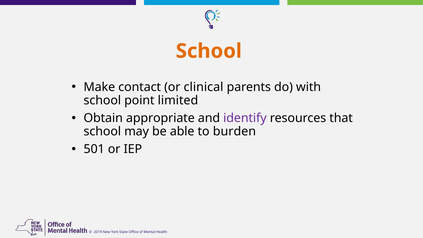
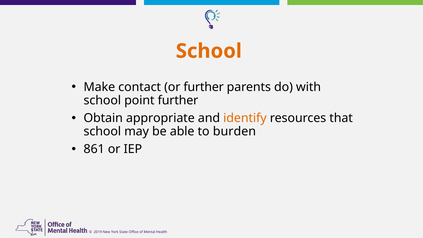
or clinical: clinical -> further (204, 87)
point limited: limited -> further (178, 100)
identify colour: purple -> orange (245, 118)
501: 501 -> 861 (94, 149)
